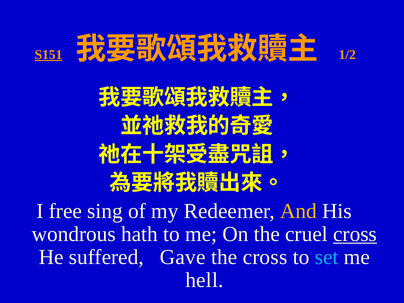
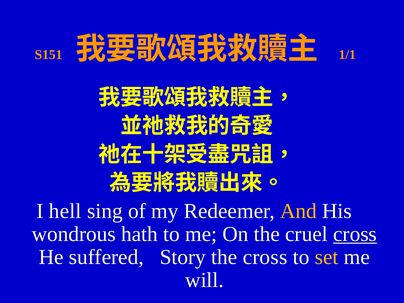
S151 underline: present -> none (49, 55)
1/2: 1/2 -> 1/1 (347, 55)
free: free -> hell (65, 211)
Gave: Gave -> Story (183, 257)
set colour: light blue -> yellow (327, 257)
hell: hell -> will (205, 280)
